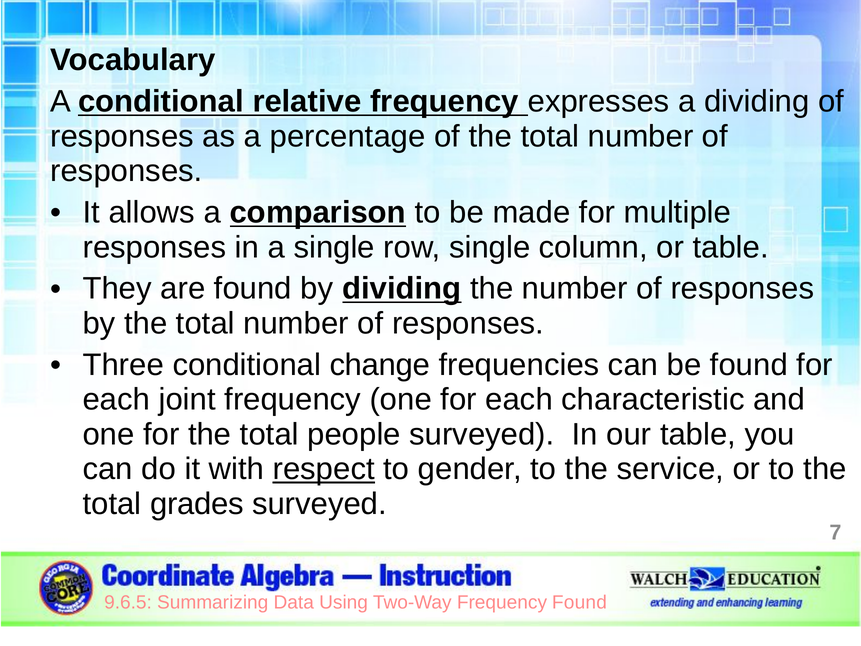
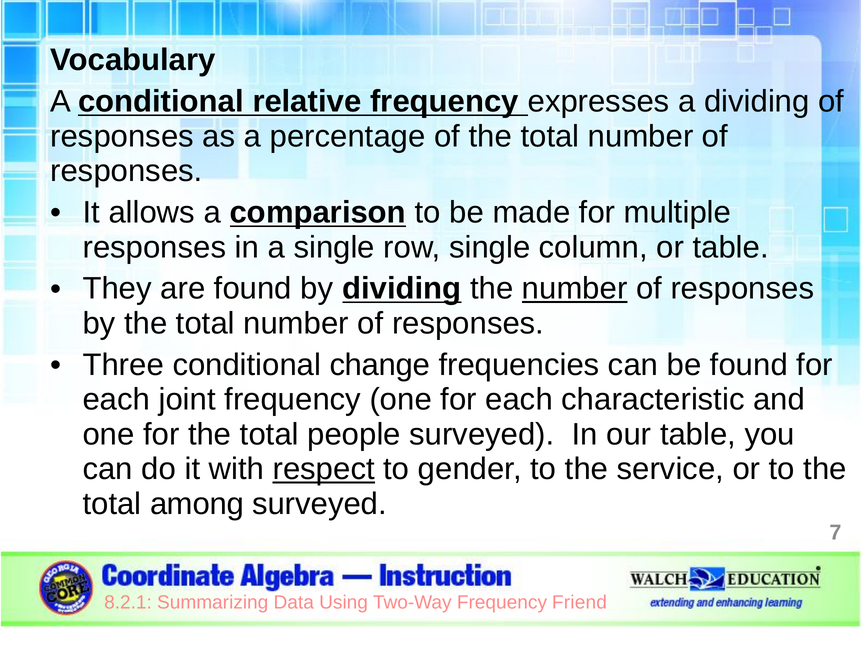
number underline: none -> present (575, 289)
grades: grades -> among (197, 504)
9.6.5: 9.6.5 -> 8.2.1 (128, 602)
Frequency Found: Found -> Friend (579, 602)
